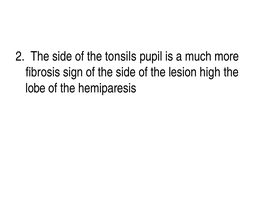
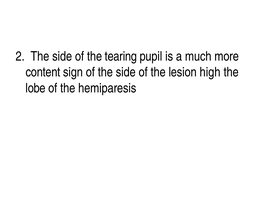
tonsils: tonsils -> tearing (121, 56)
fibrosis: fibrosis -> content (43, 72)
